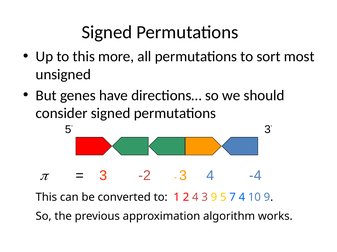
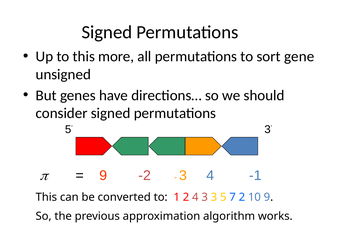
most: most -> gene (299, 57)
3: 3 -> 9 (103, 176)
-4: -4 -> -1 (255, 176)
3 9: 9 -> 3 (214, 198)
7 4: 4 -> 2 (242, 198)
